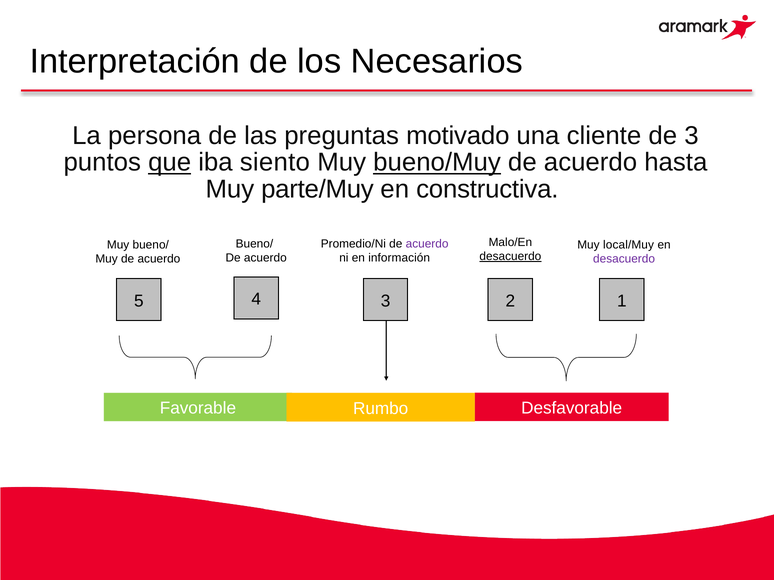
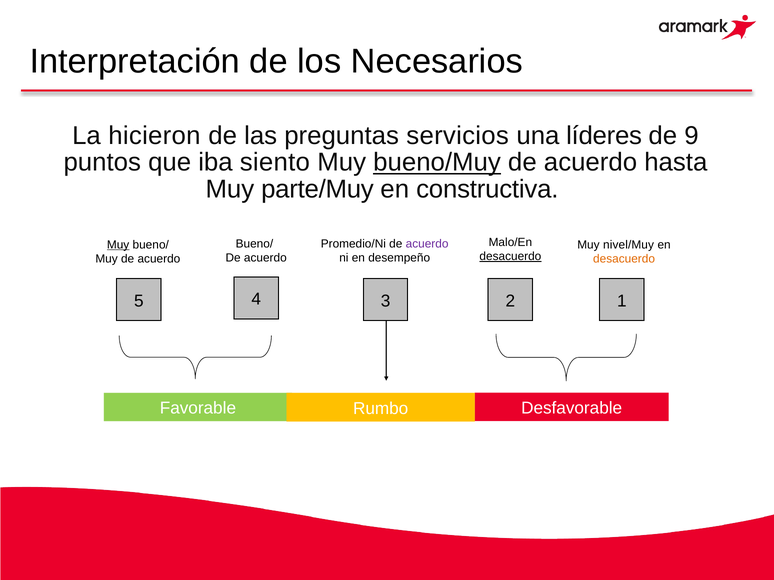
persona: persona -> hicieron (154, 136)
motivado: motivado -> servicios (458, 136)
cliente: cliente -> líderes (604, 136)
de 3: 3 -> 9 (691, 136)
que underline: present -> none (170, 163)
Muy underline: none -> present (118, 245)
local/Muy: local/Muy -> nivel/Muy (629, 245)
información: información -> desempeño (399, 258)
desacuerdo colour: purple -> orange (624, 259)
